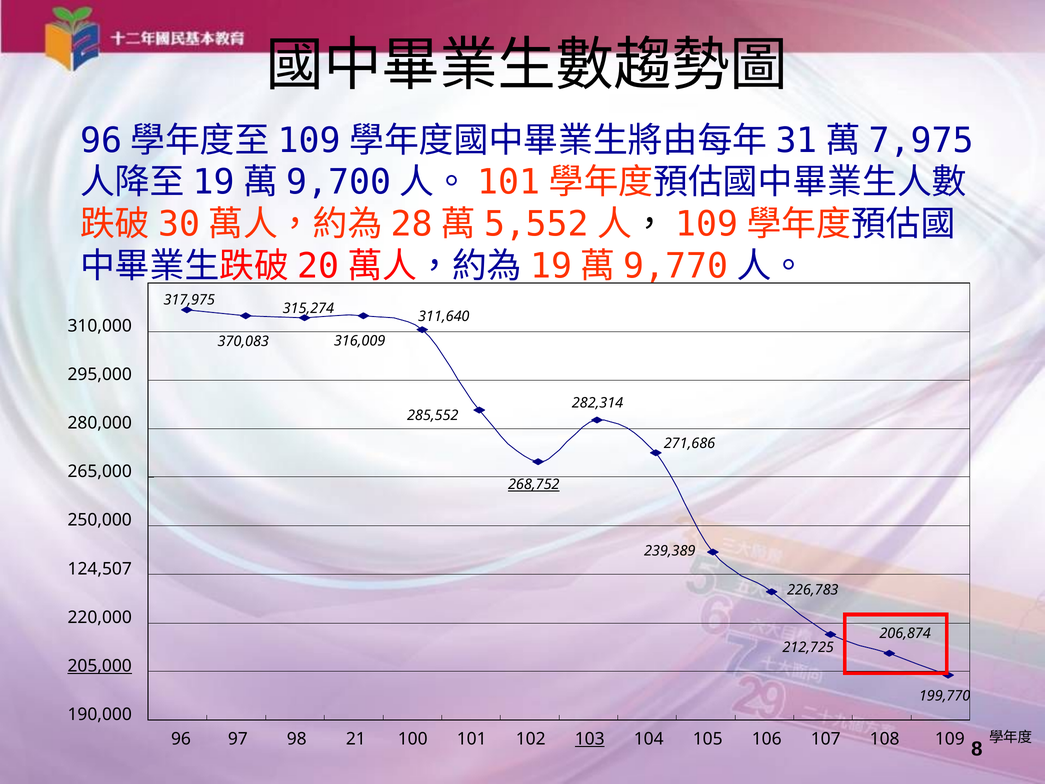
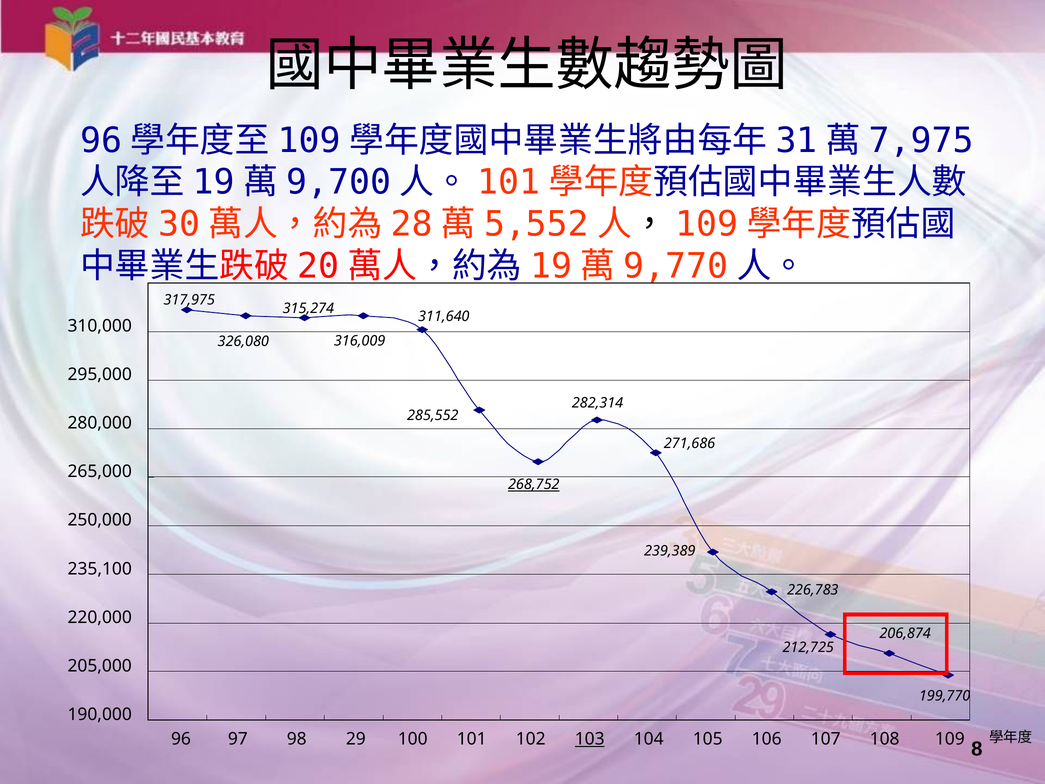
370,083: 370,083 -> 326,080 (243, 341)
124,507: 124,507 -> 235,100 (100, 569)
205,000 underline: present -> none (100, 666)
21: 21 -> 29 (356, 739)
